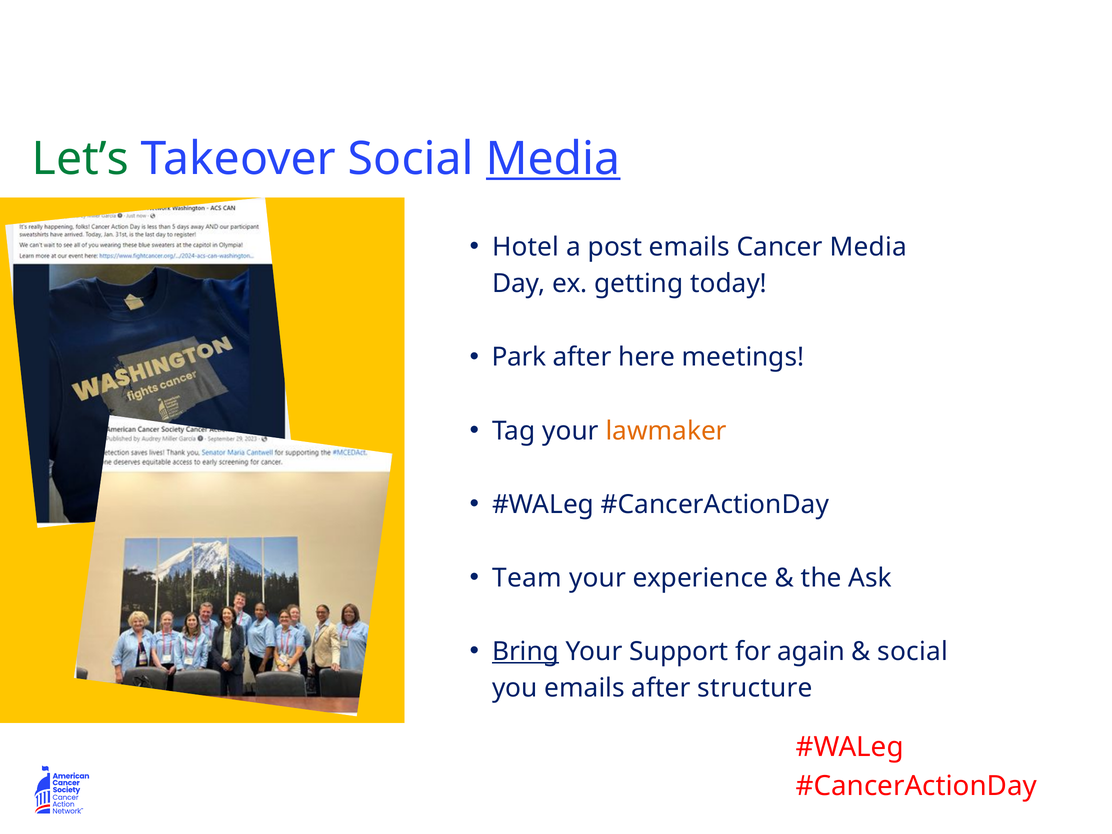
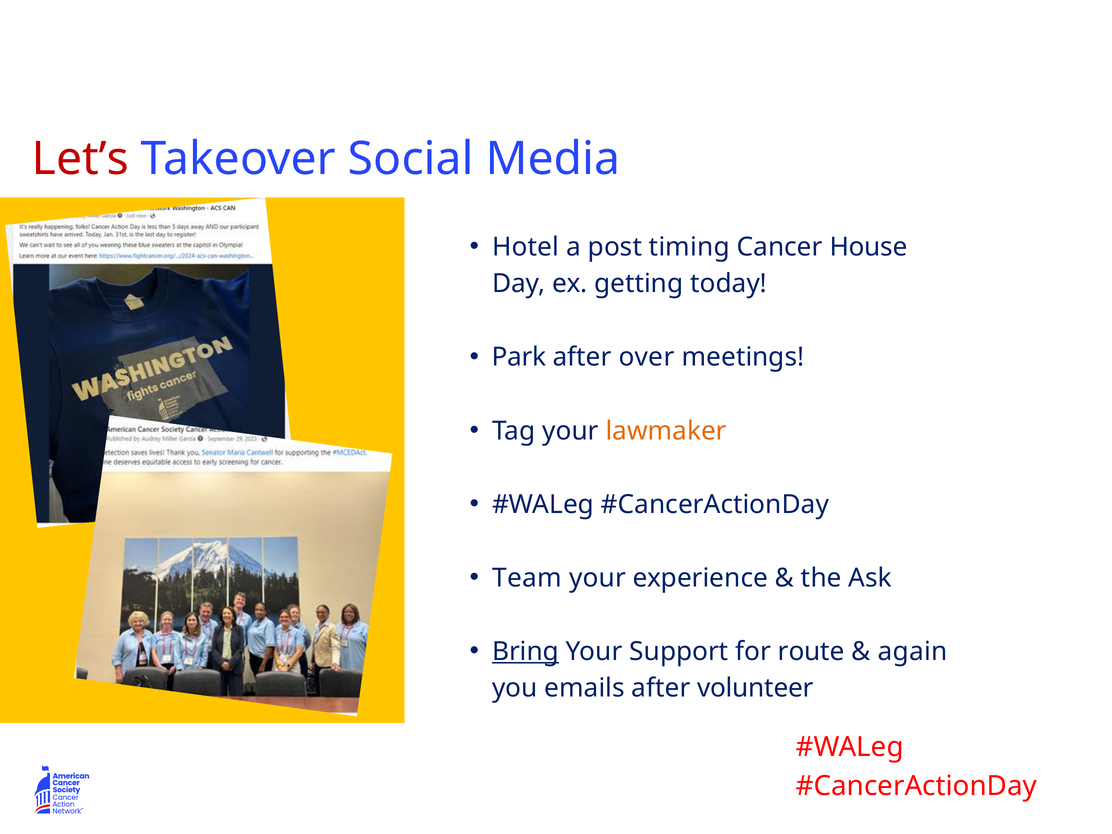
Let’s colour: green -> red (80, 159)
Media underline: present -> none (553, 159)
post emails: emails -> timing (689, 247)
Cancer Media: Media -> House (869, 247)
here: here -> over (647, 357)
again: again -> route (811, 651)
social: social -> again (913, 651)
structure: structure -> volunteer (755, 688)
